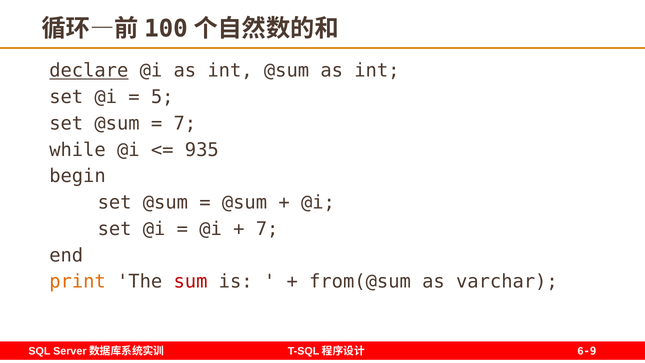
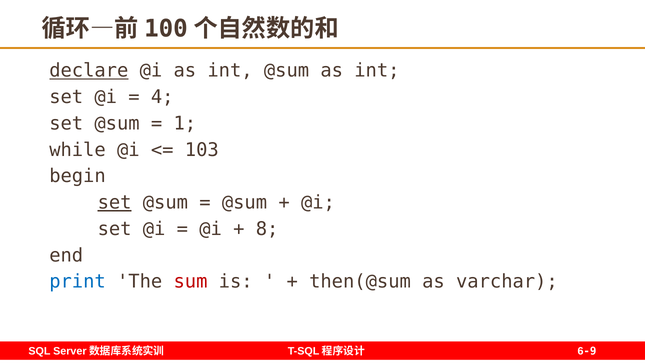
5: 5 -> 4 (162, 97)
7: 7 -> 1 (185, 123)
935: 935 -> 103 (202, 150)
set underline: none -> present (115, 203)
7: 7 -> 8 (267, 229)
print colour: orange -> blue (78, 282)
from(@sum: from(@sum -> then(@sum (360, 282)
